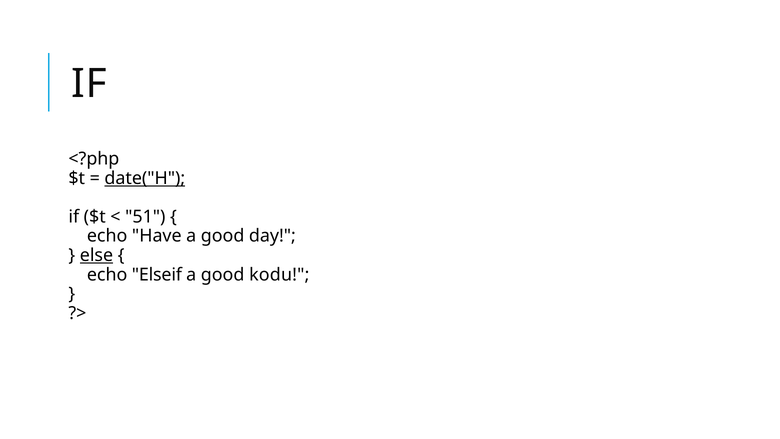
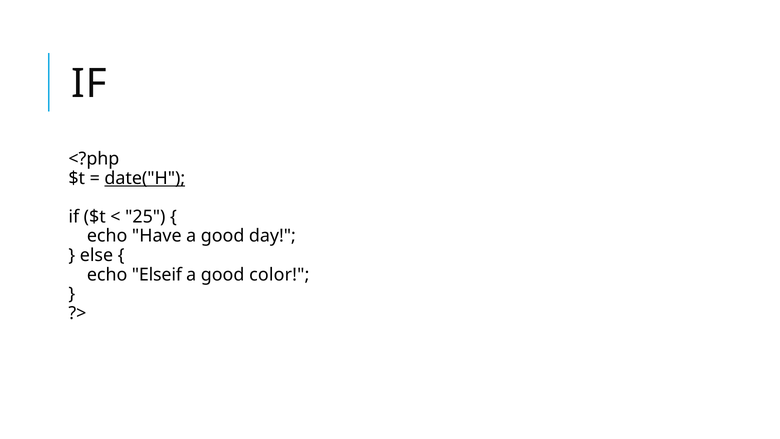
51: 51 -> 25 (145, 217)
else underline: present -> none (96, 255)
kodu: kodu -> color (279, 275)
